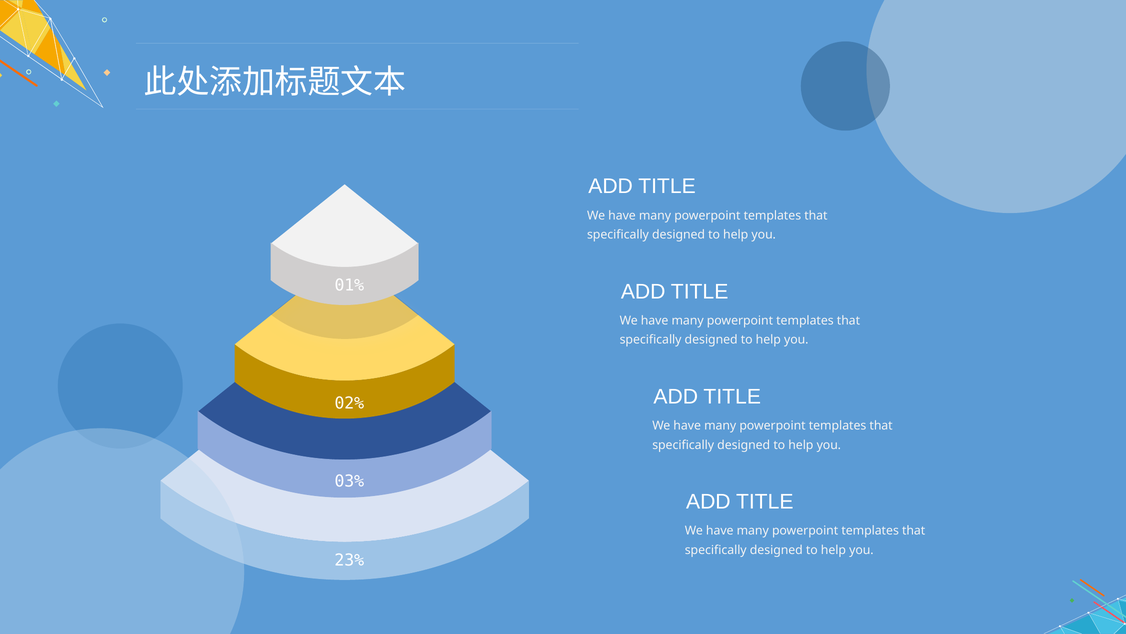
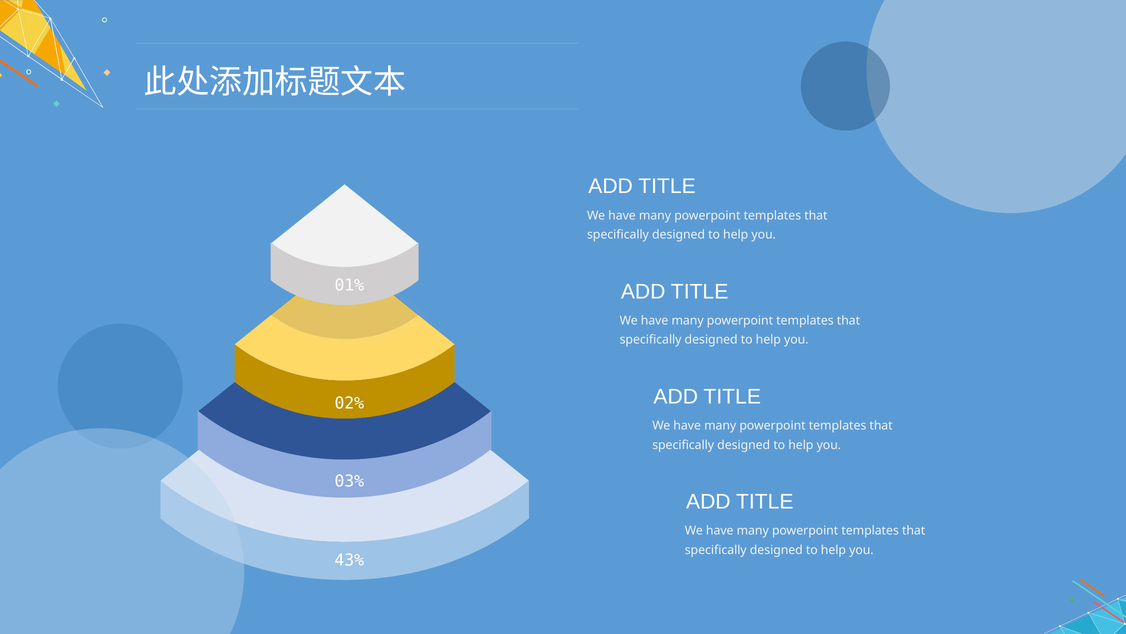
23%: 23% -> 43% (349, 560)
